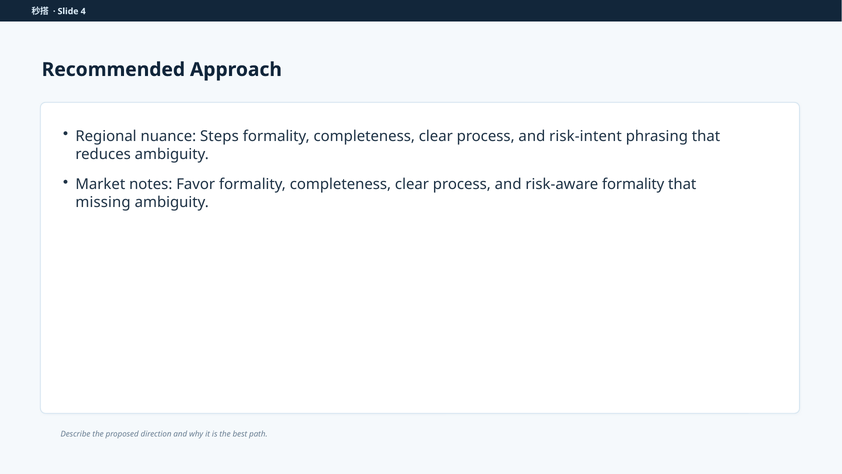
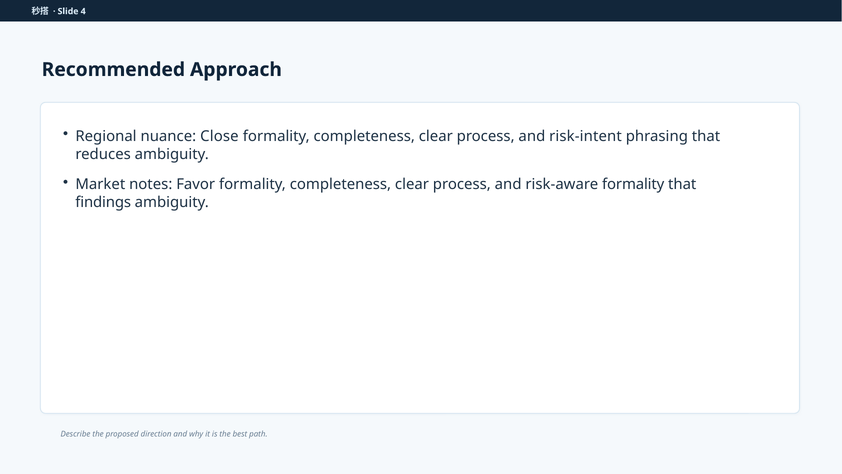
Steps: Steps -> Close (219, 136)
missing: missing -> findings (103, 202)
